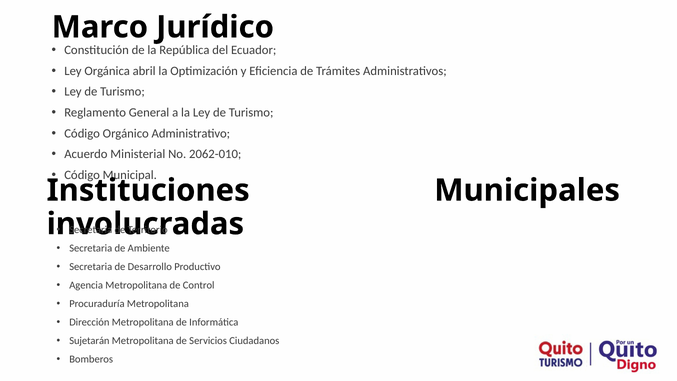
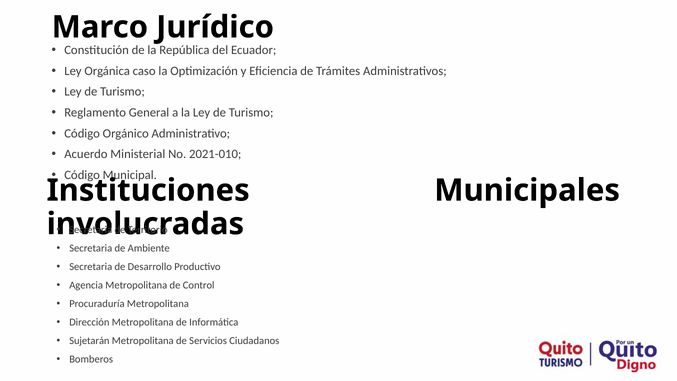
abril: abril -> caso (144, 71)
2062-010: 2062-010 -> 2021-010 (215, 154)
